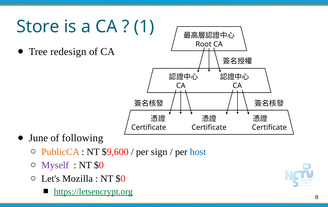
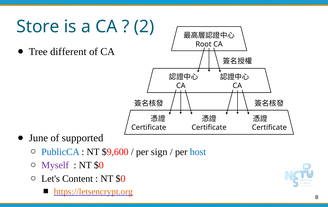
1: 1 -> 2 (144, 27)
redesign: redesign -> different (68, 52)
following: following -> supported (83, 138)
PublicCA colour: orange -> blue (60, 152)
Mozilla: Mozilla -> Content (78, 178)
https://letsencrypt.org colour: green -> orange (93, 191)
